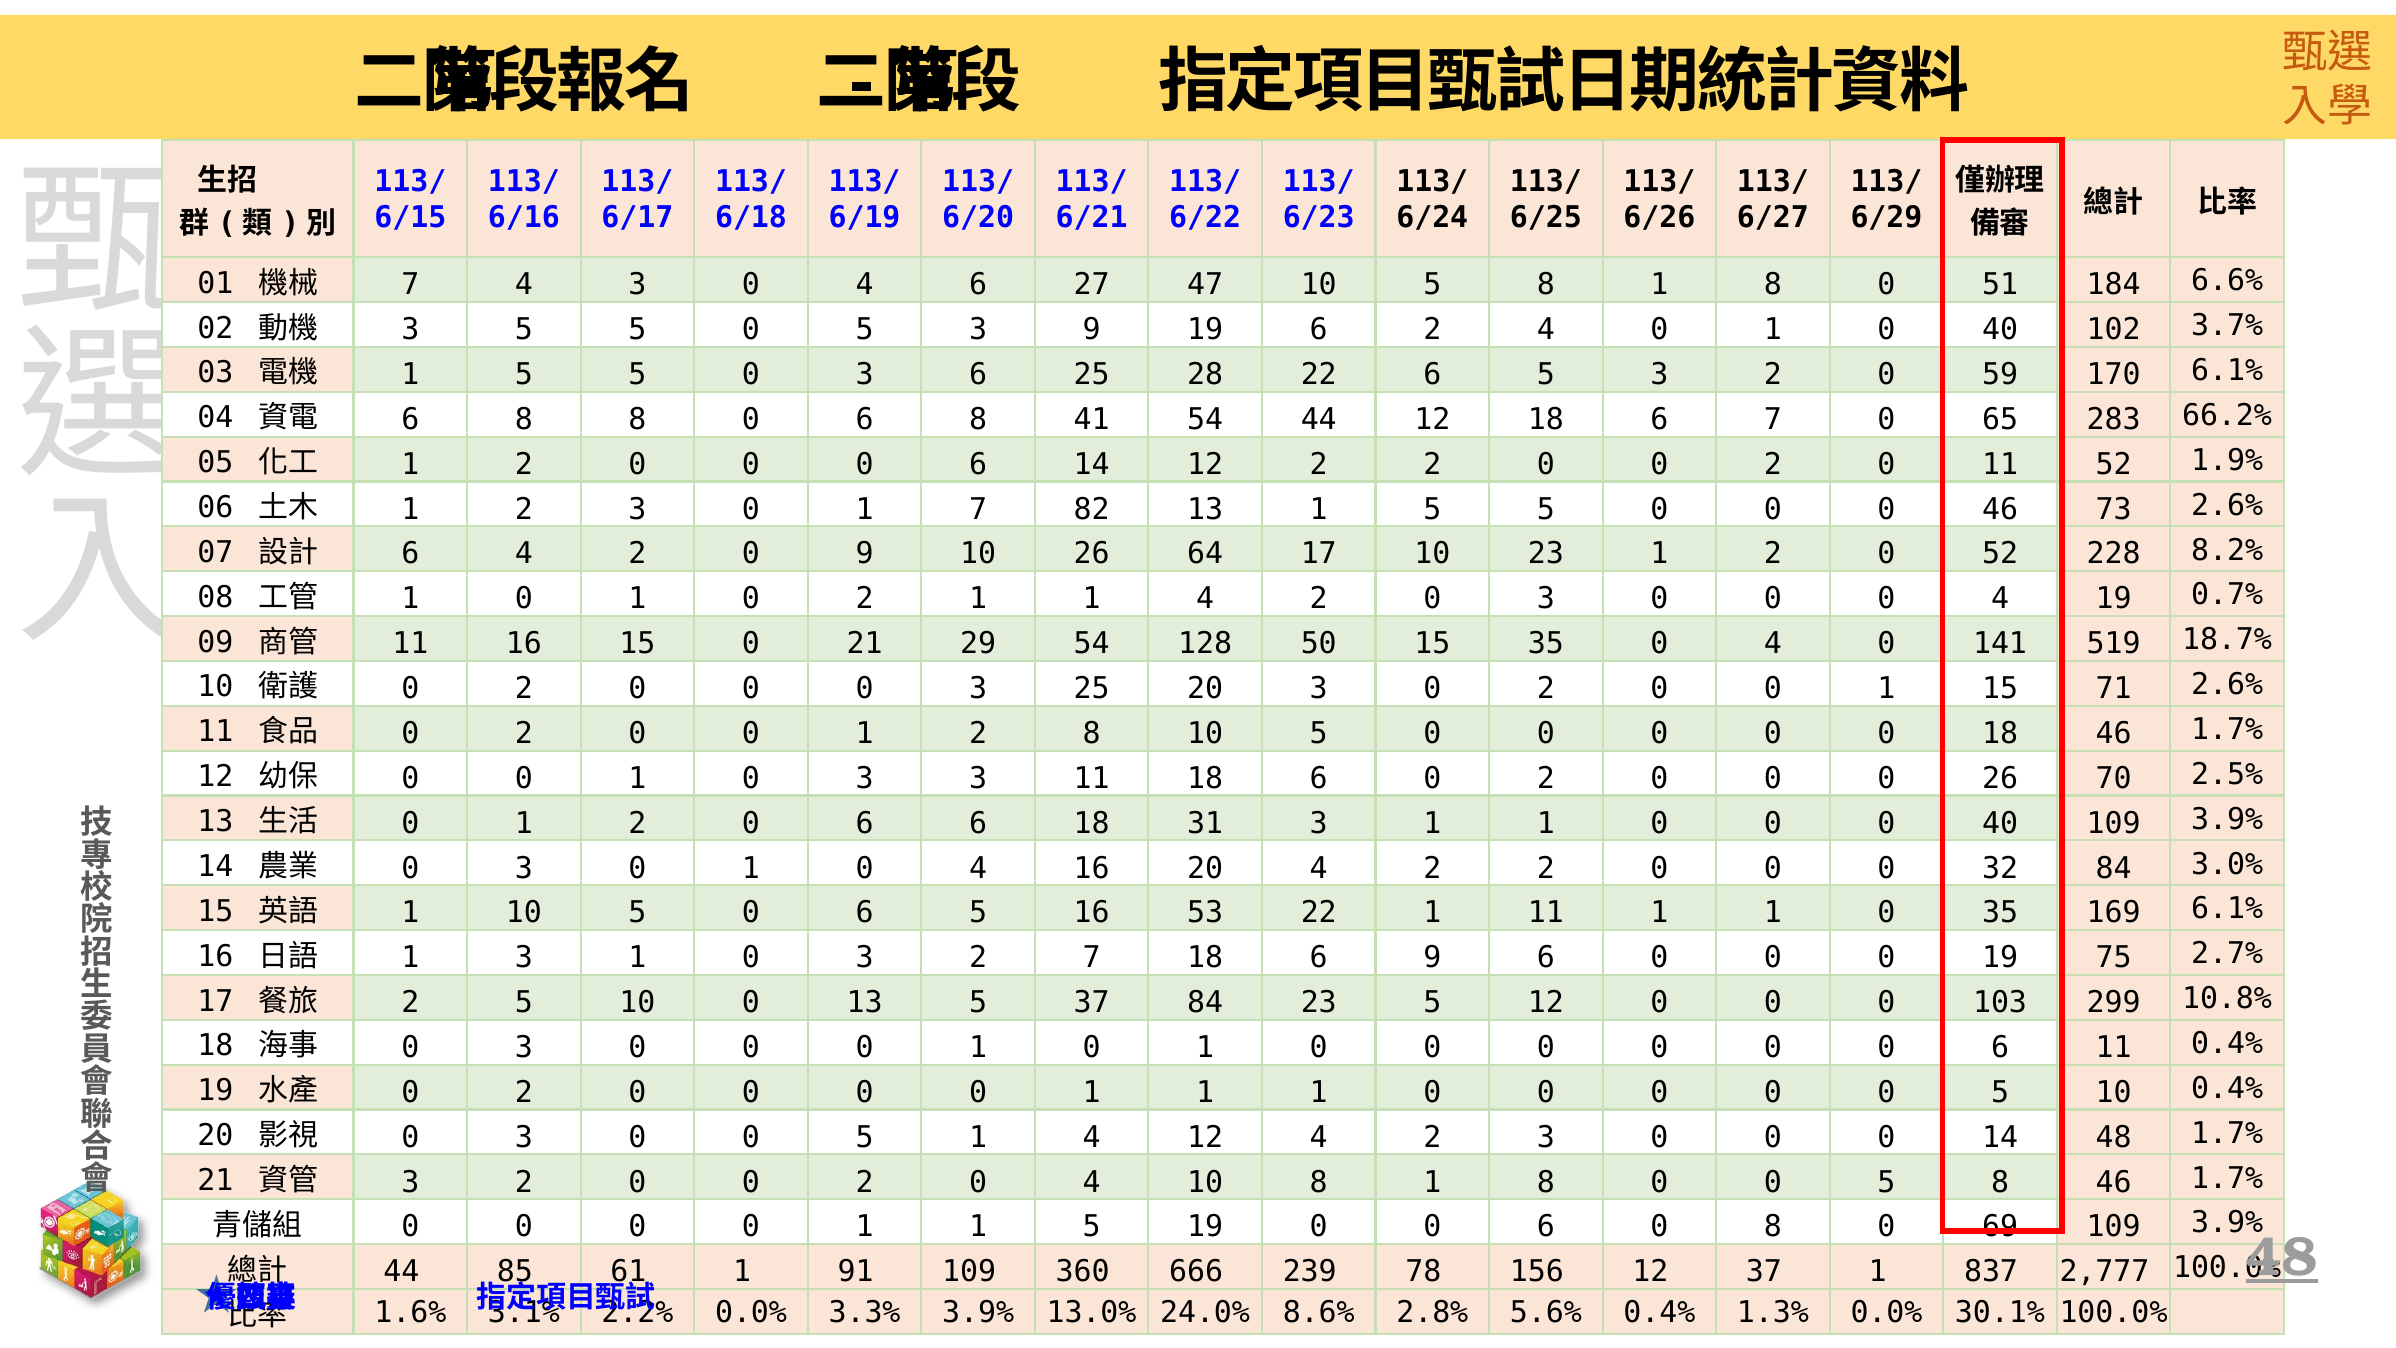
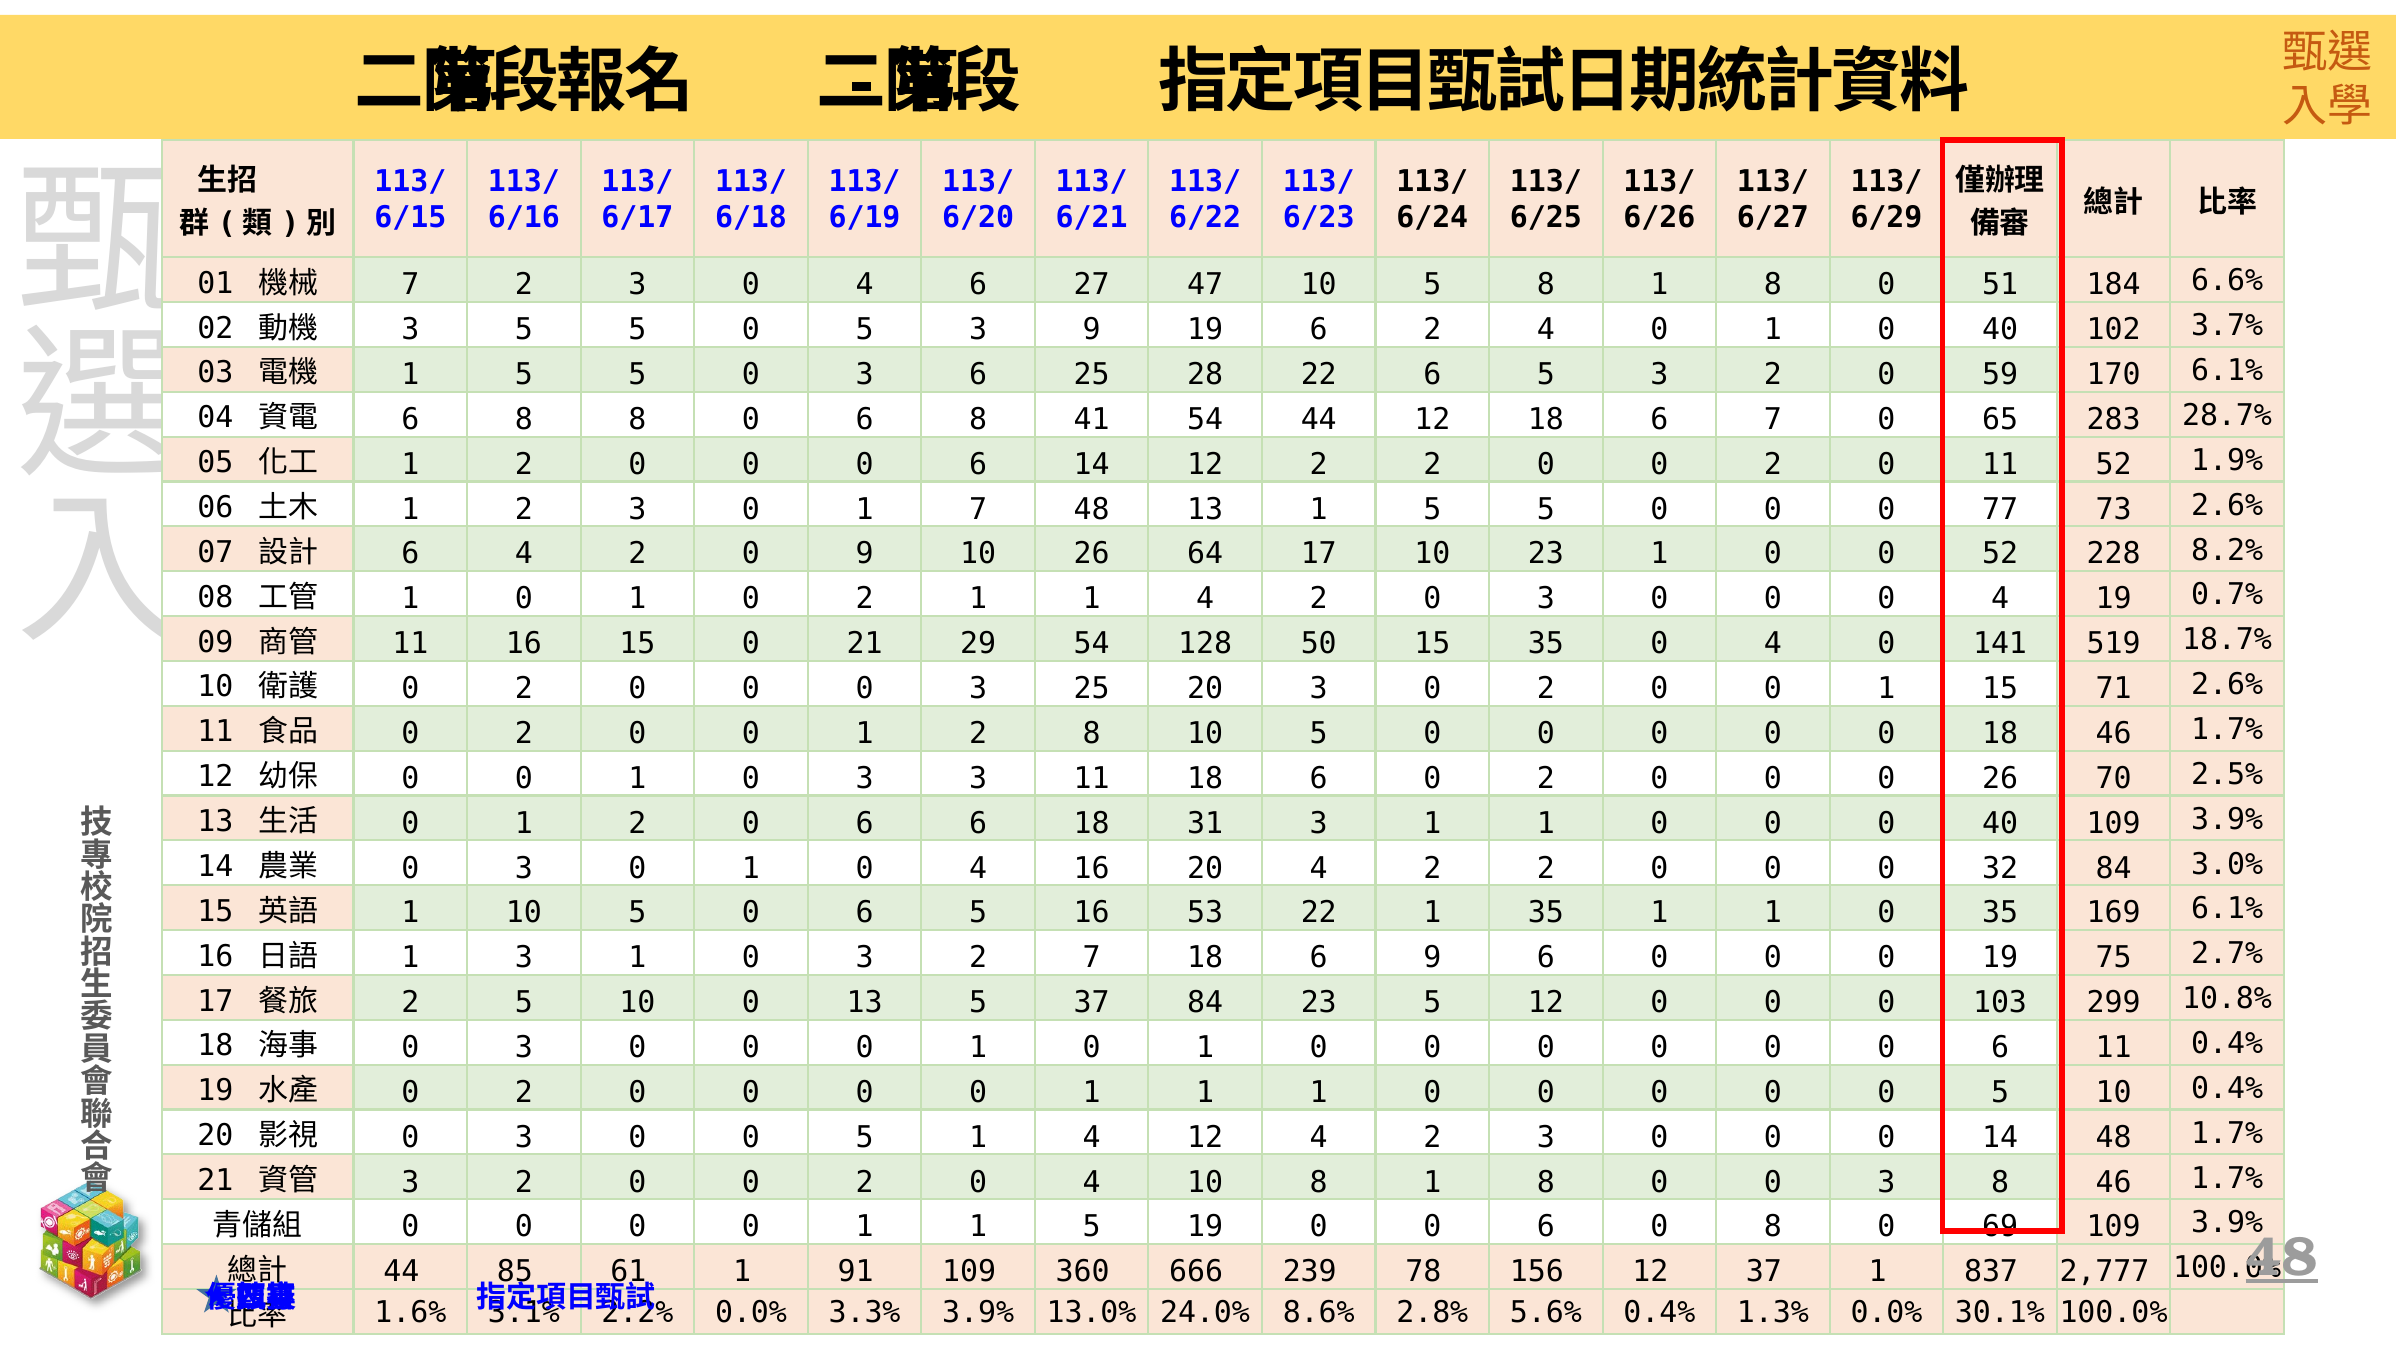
7 4: 4 -> 2 (524, 285)
66.2%: 66.2% -> 28.7% (2227, 415)
7 82: 82 -> 48 (1092, 509)
0 46: 46 -> 77 (2000, 509)
23 1 2: 2 -> 0 (1773, 554)
1 11: 11 -> 35 (1546, 913)
8 0 0 5: 5 -> 3 (1887, 1182)
